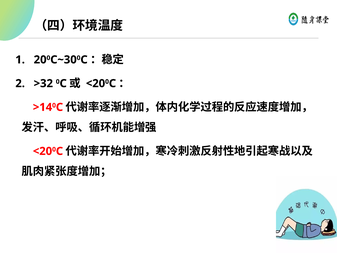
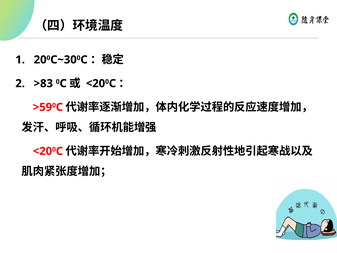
>32: >32 -> >83 (43, 83)
>14: >14 -> >59 (43, 107)
